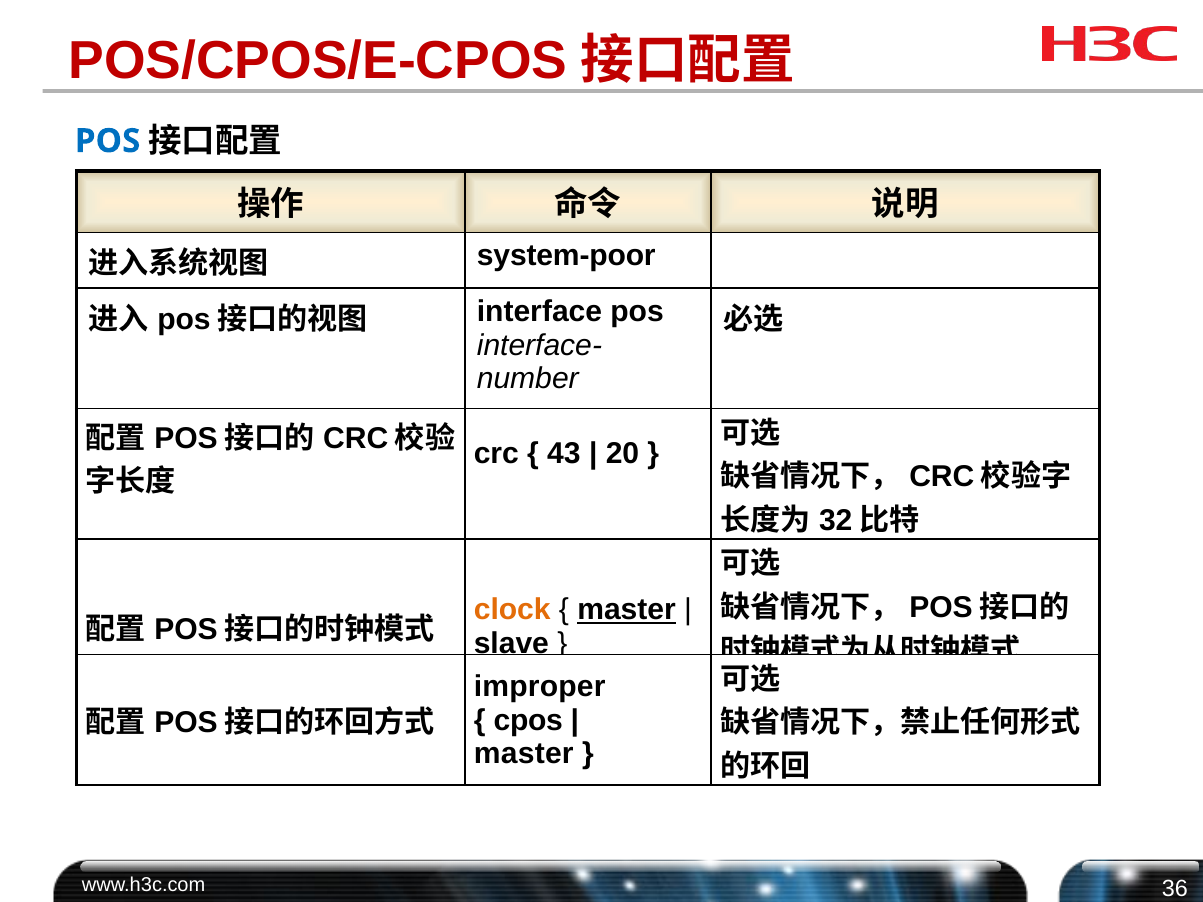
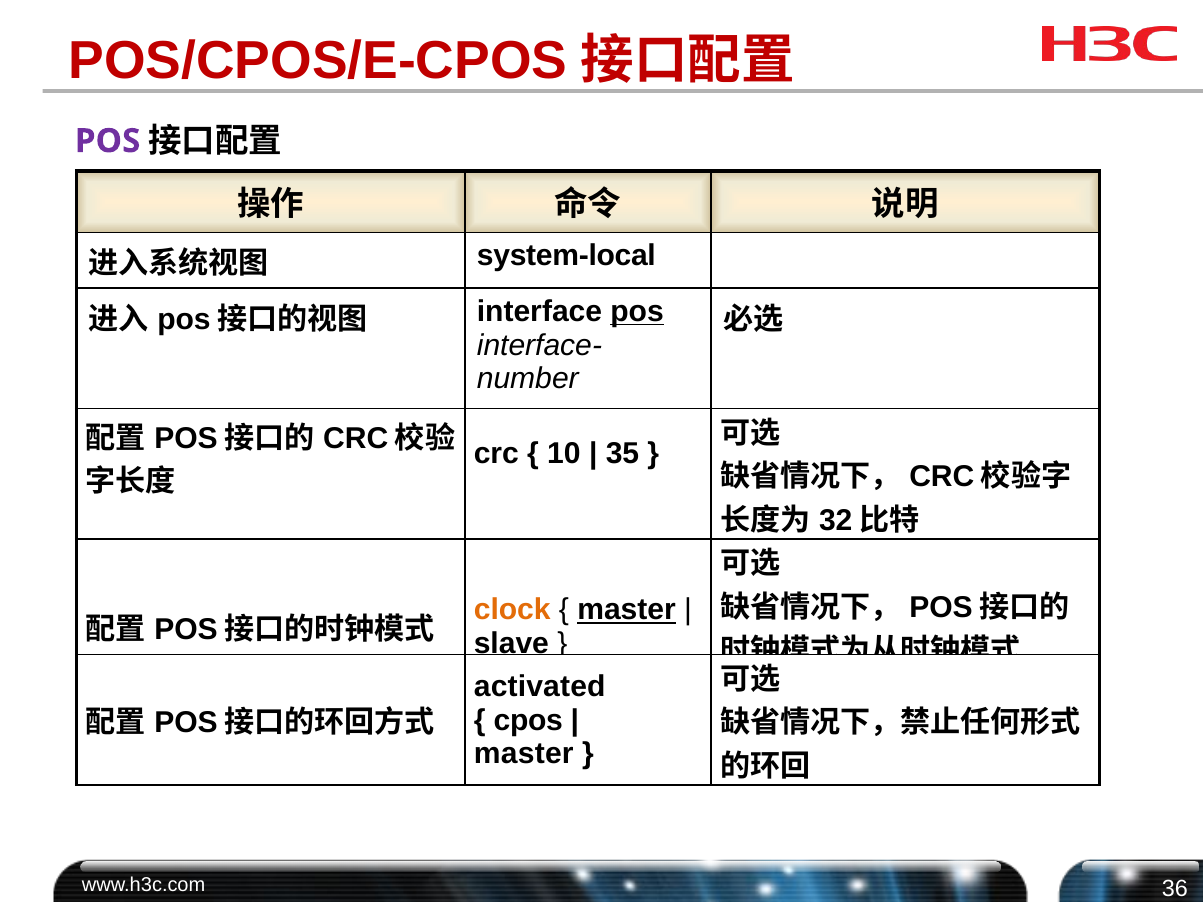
POS colour: blue -> purple (108, 141)
system-poor: system-poor -> system-local (566, 256)
pos underline: none -> present (637, 312)
43: 43 -> 10 (564, 454)
20: 20 -> 35 (622, 454)
improper: improper -> activated (540, 687)
